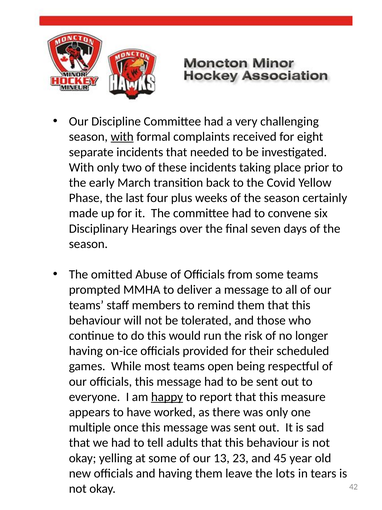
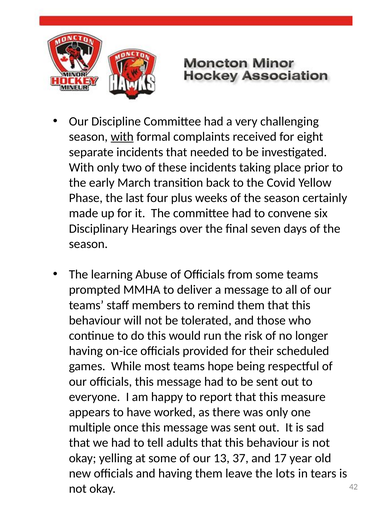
omitted: omitted -> learning (112, 274)
open: open -> hope (221, 366)
happy underline: present -> none (167, 396)
23: 23 -> 37 (241, 457)
45: 45 -> 17 (280, 457)
